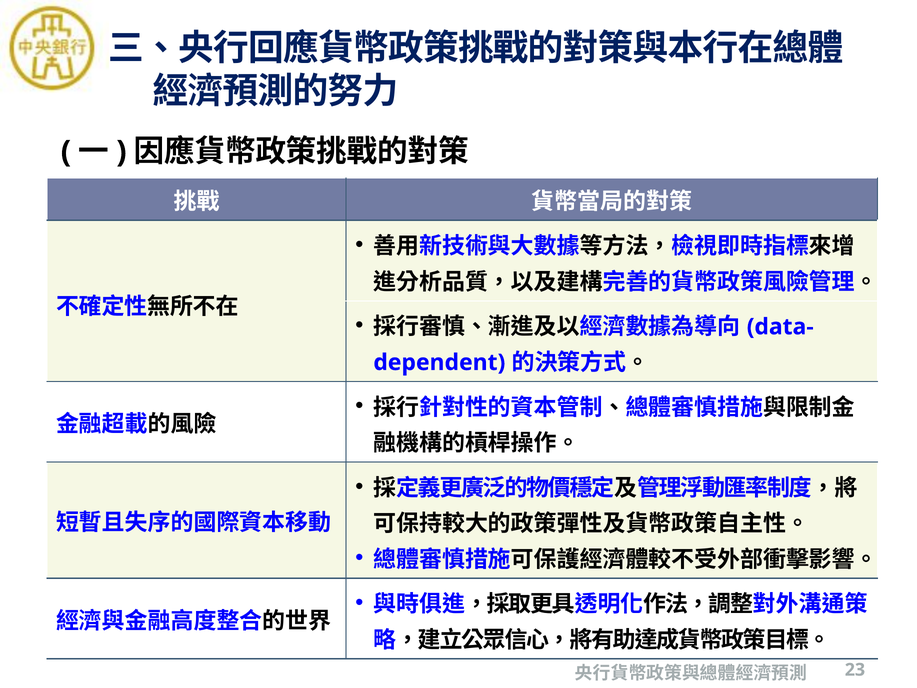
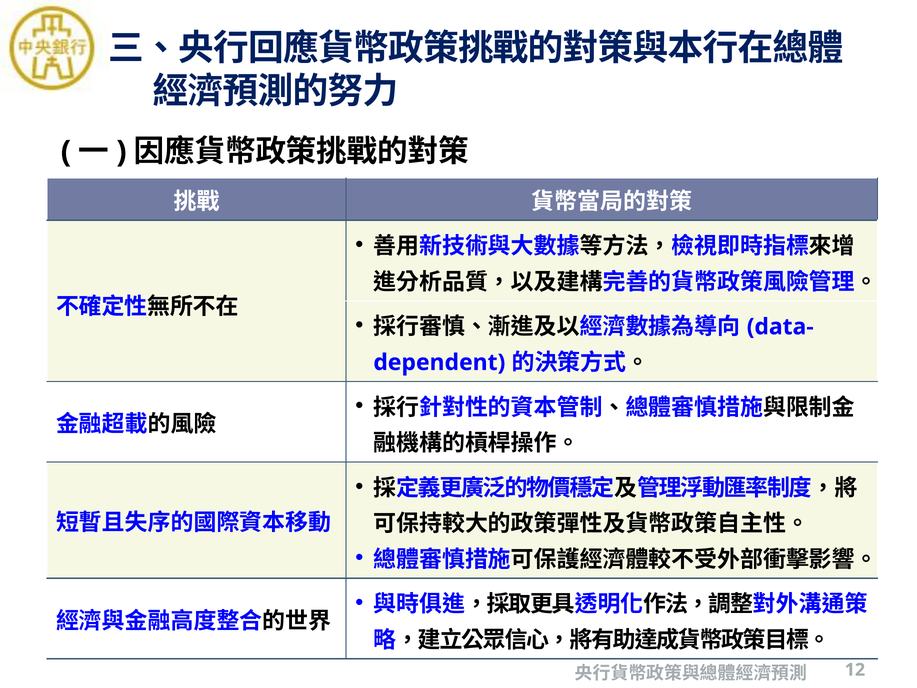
23: 23 -> 12 (855, 670)
